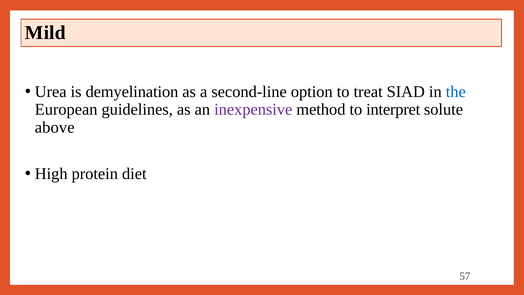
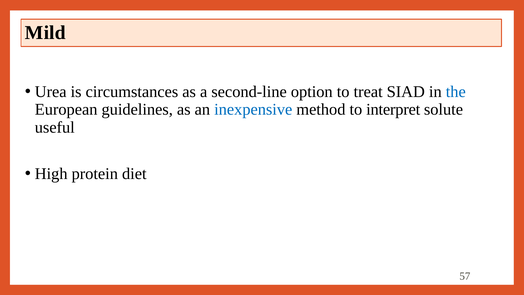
demyelination: demyelination -> circumstances (132, 92)
inexpensive colour: purple -> blue (253, 109)
above: above -> useful (55, 127)
